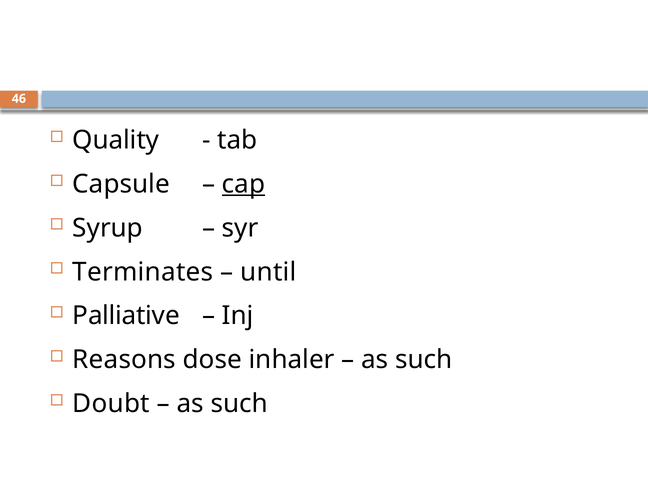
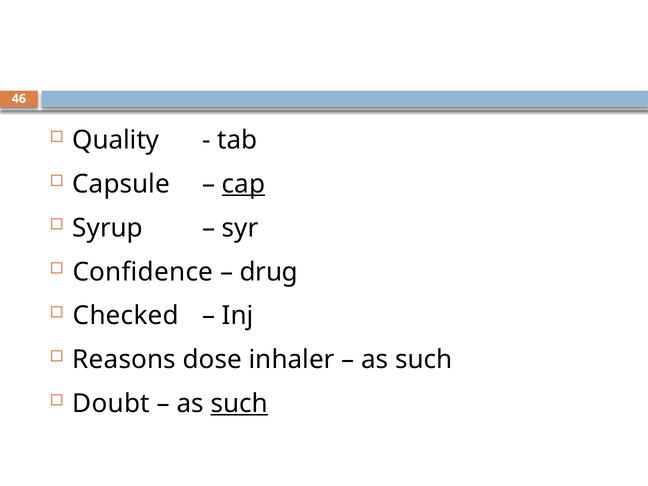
Terminates: Terminates -> Confidence (143, 272)
until: until -> drug (269, 272)
Palliative: Palliative -> Checked (126, 316)
such underline: none -> present (239, 404)
